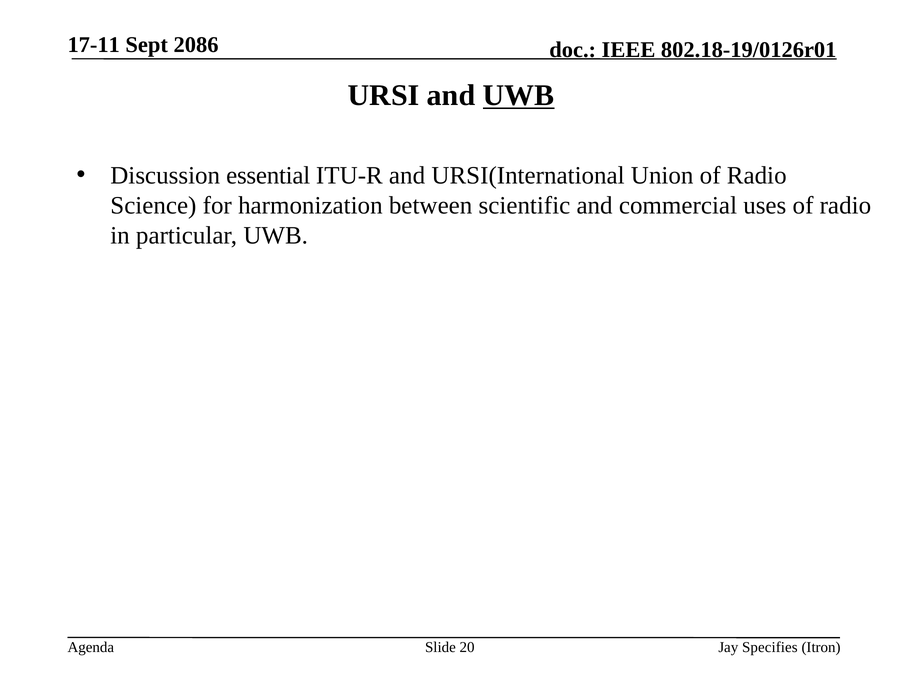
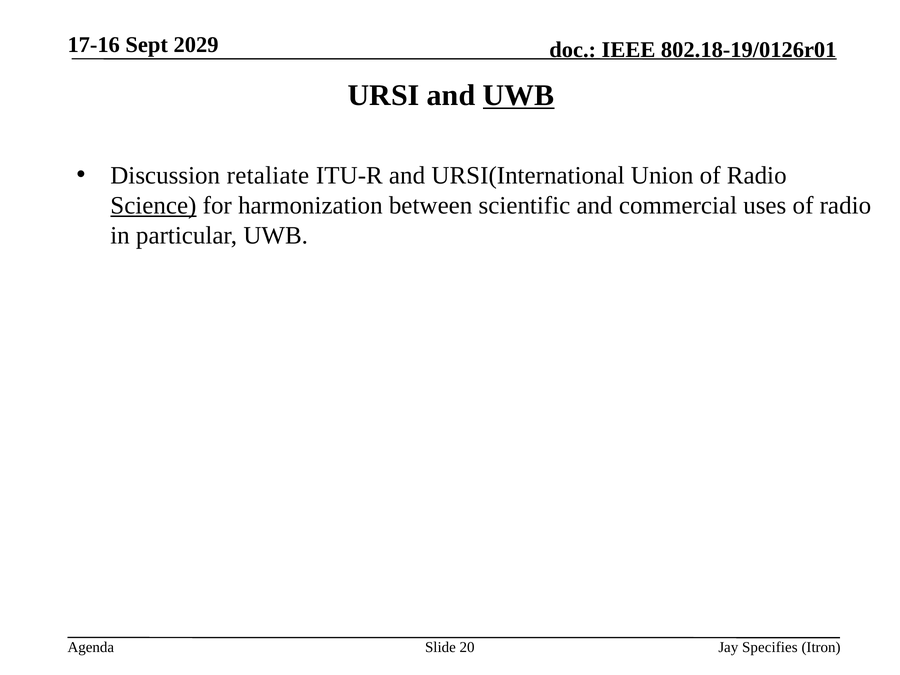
17-11: 17-11 -> 17-16 (94, 45)
2086: 2086 -> 2029 (196, 45)
essential: essential -> retaliate (268, 176)
Science underline: none -> present (153, 206)
